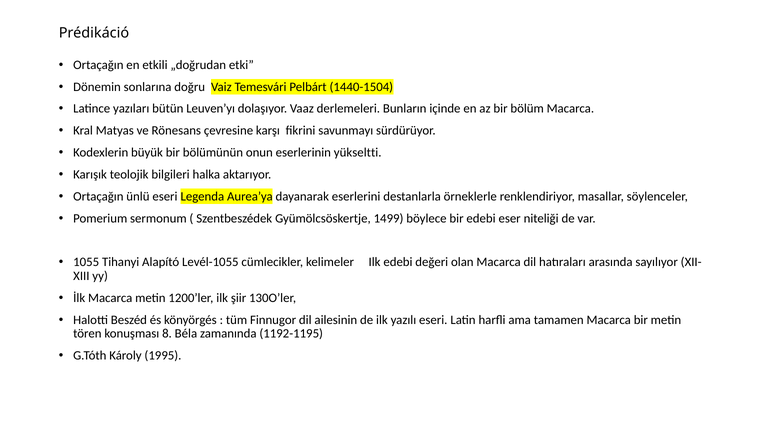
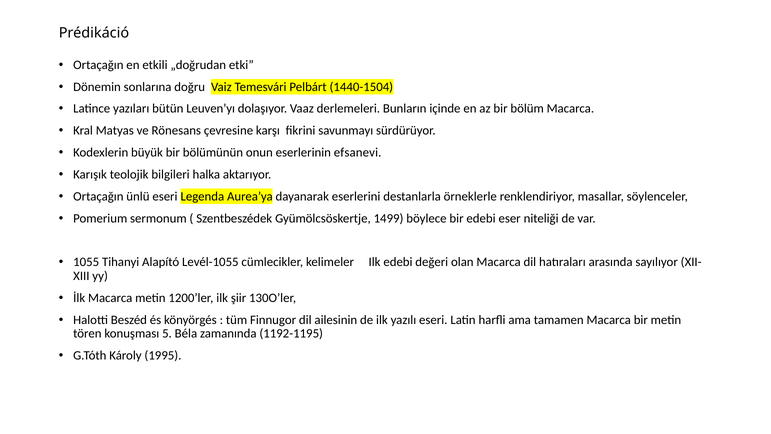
yükseltti: yükseltti -> efsanevi (358, 152)
8: 8 -> 5 (167, 333)
